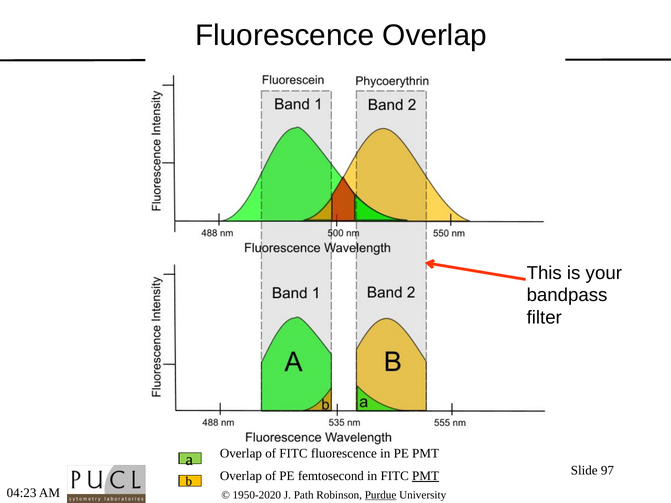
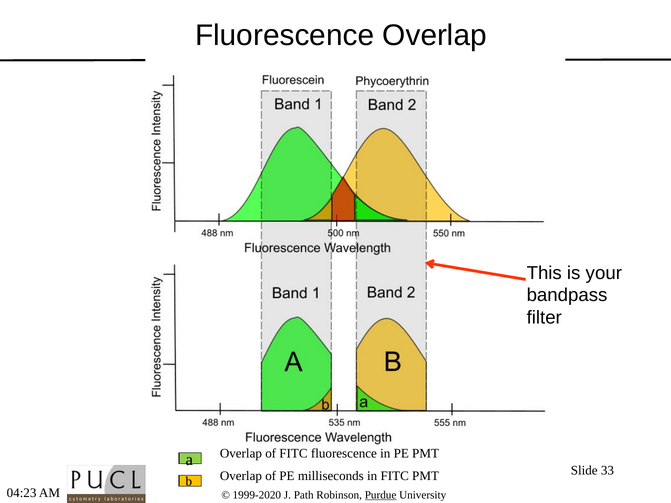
97: 97 -> 33 (607, 471)
femtosecond: femtosecond -> milliseconds (331, 476)
PMT underline: present -> none (426, 476)
1950-2020: 1950-2020 -> 1999-2020 (257, 495)
